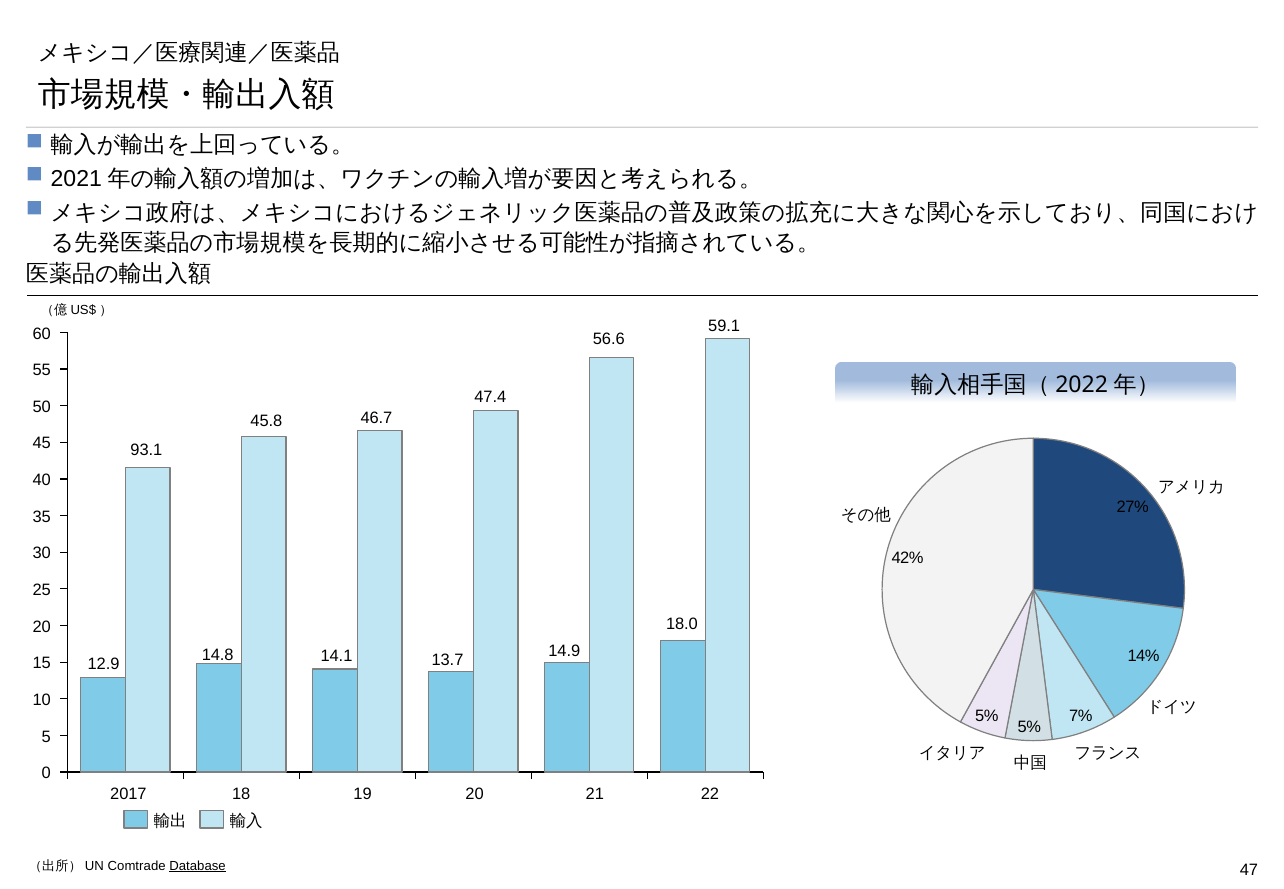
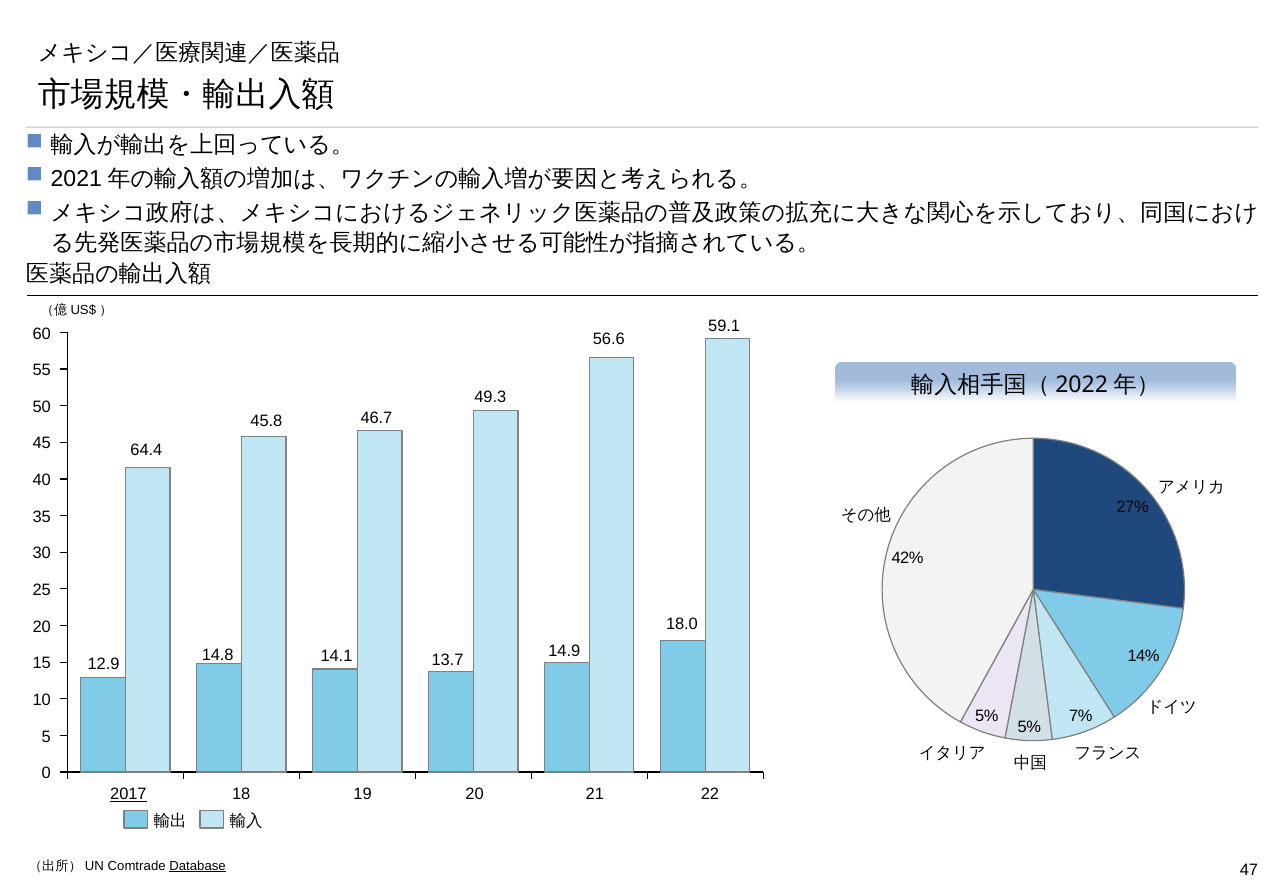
47.4: 47.4 -> 49.3 (490, 397)
93.1: 93.1 -> 64.4 (146, 450)
2017 underline: none -> present (128, 794)
